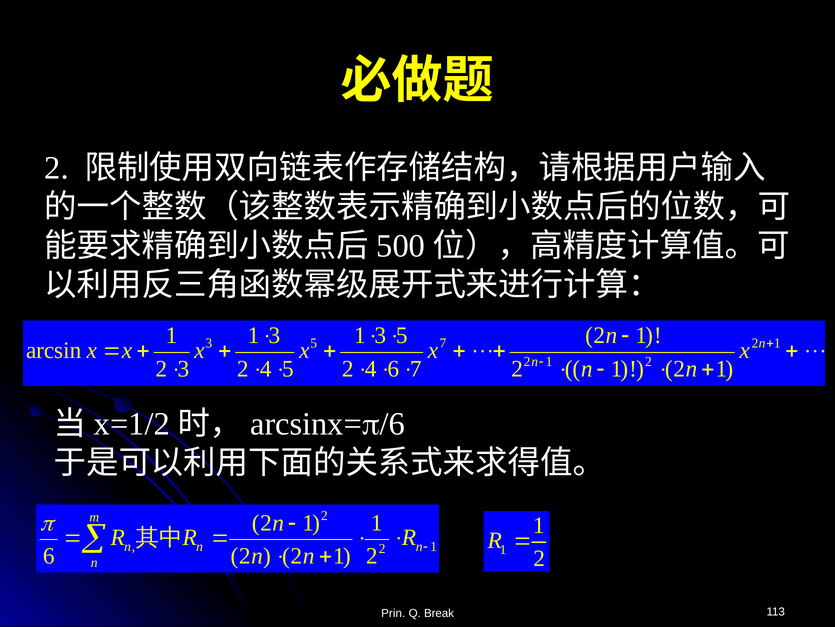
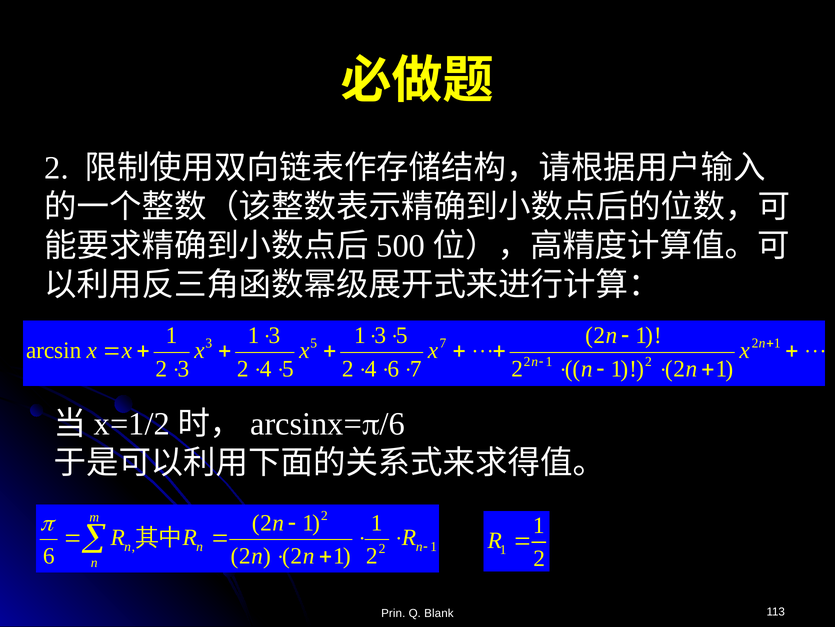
Break: Break -> Blank (439, 613)
